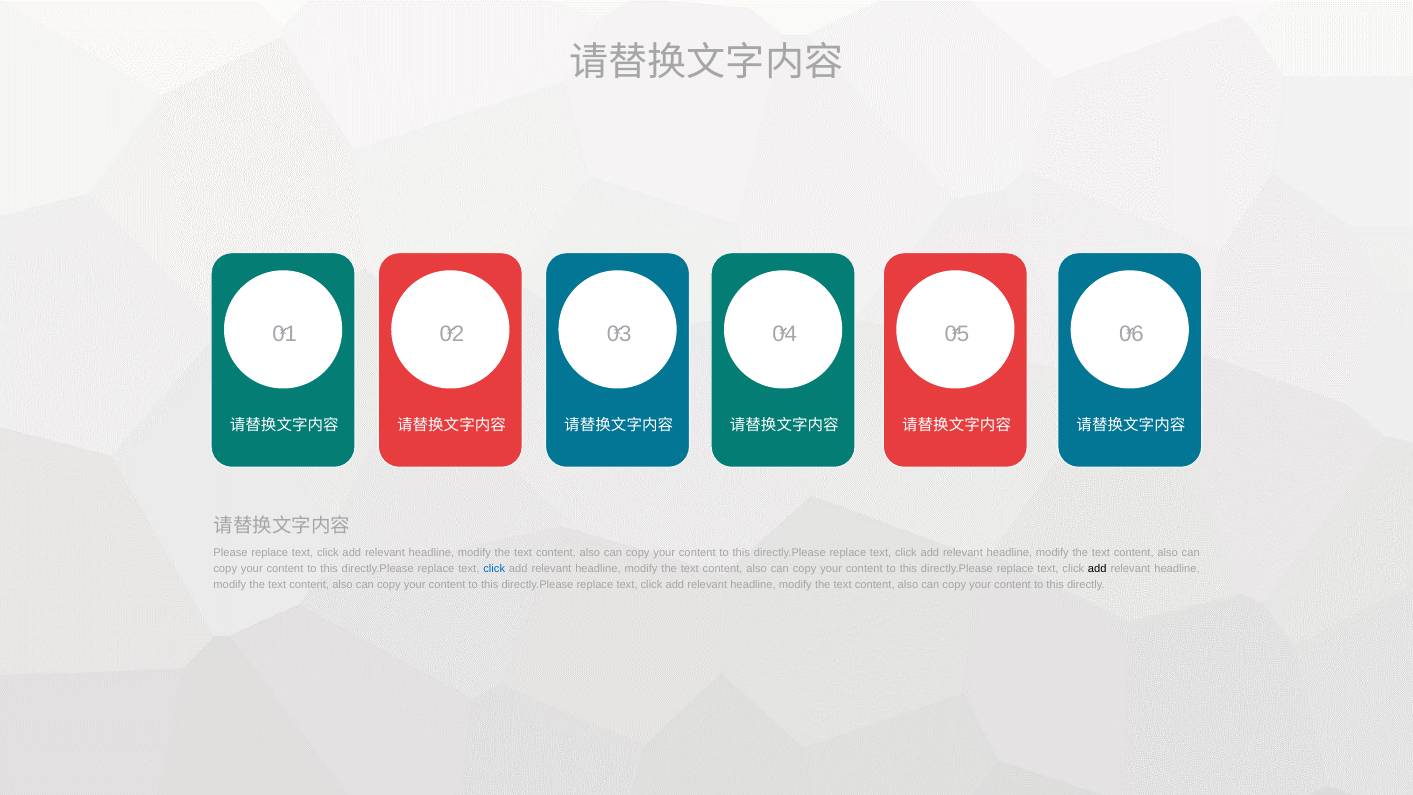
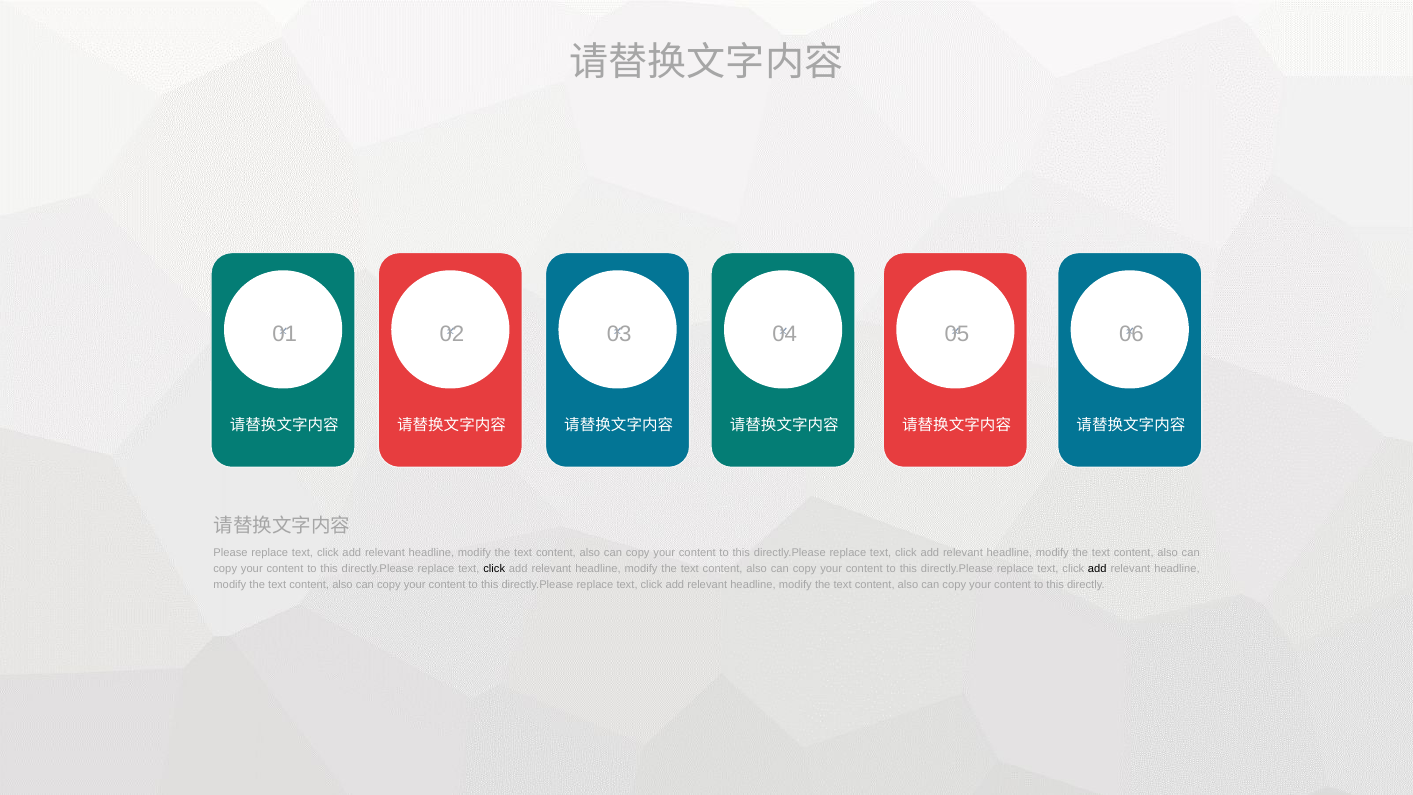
click colour: blue -> black (494, 569)
